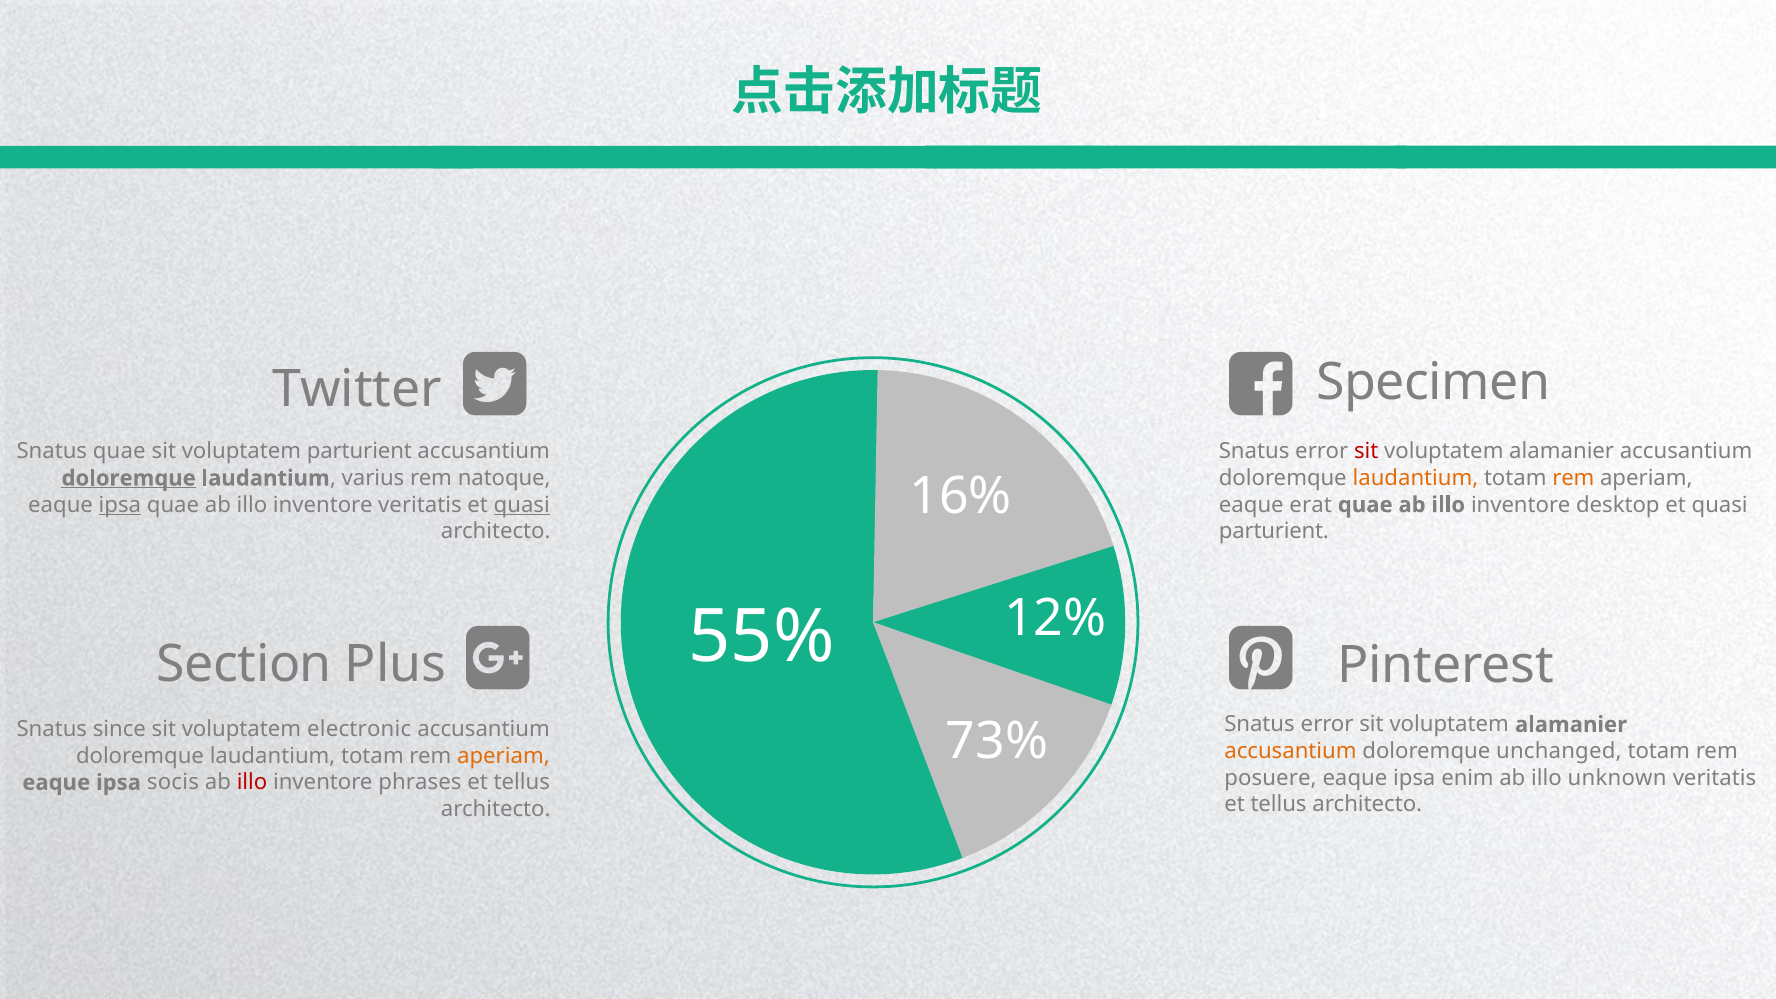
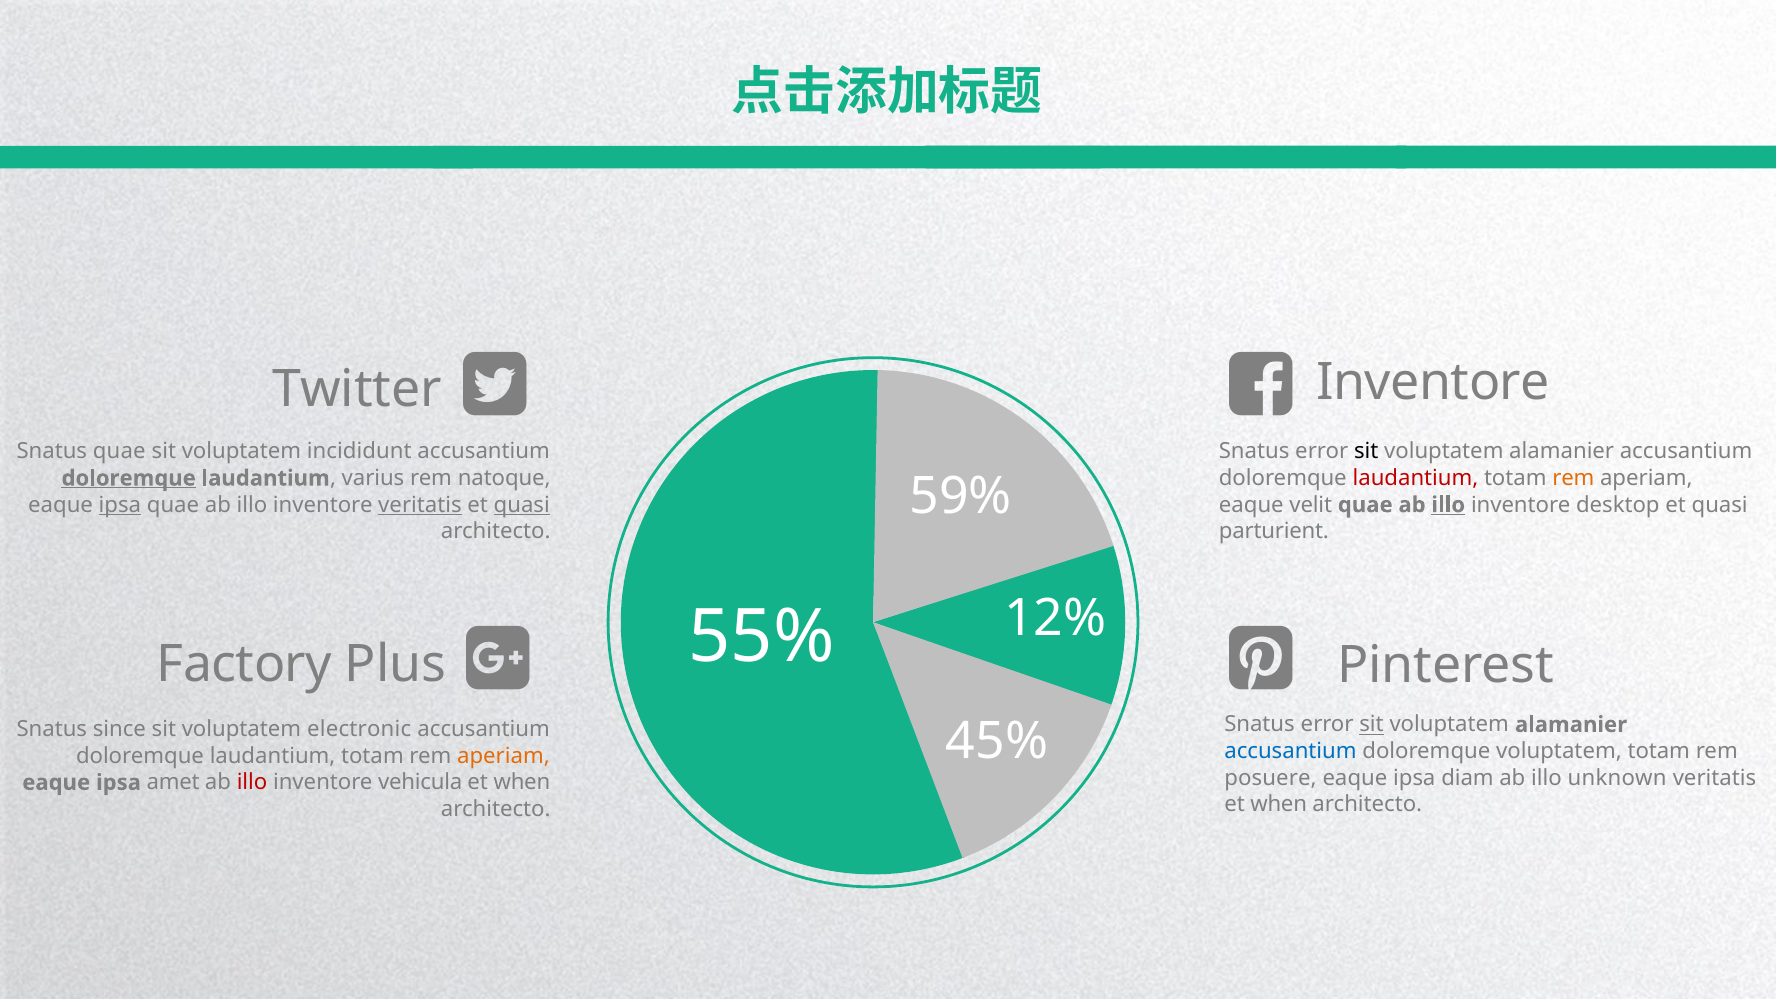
Specimen: Specimen -> Inventore (1433, 382)
voluptatem parturient: parturient -> incididunt (359, 452)
sit colour: red -> black (1366, 452)
laudantium colour: orange -> red (1415, 478)
16%: 16% -> 59% (961, 497)
veritatis underline: none -> present (420, 505)
erat: erat -> velit (1311, 505)
illo underline: none -> present (1448, 505)
Section: Section -> Factory (244, 665)
sit underline: none -> present (1372, 725)
73%: 73% -> 45% (997, 741)
accusantium colour: orange -> blue (1290, 752)
doloremque unchanged: unchanged -> voluptatem (1559, 752)
enim: enim -> diam (1468, 778)
socis: socis -> amet (173, 783)
phrases: phrases -> vehicula (420, 783)
tellus: tellus -> when (522, 783)
tellus: tellus -> when (1279, 805)
